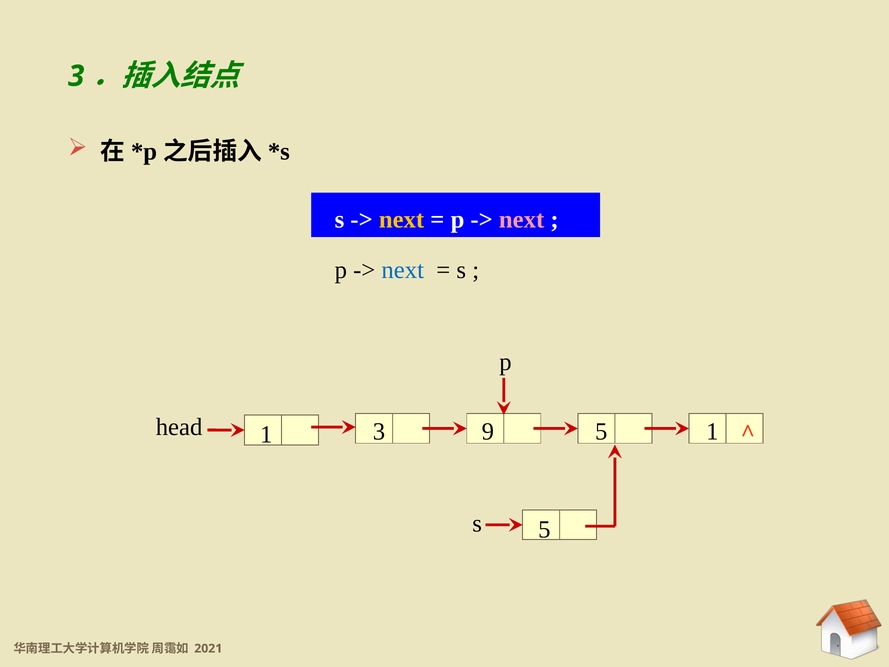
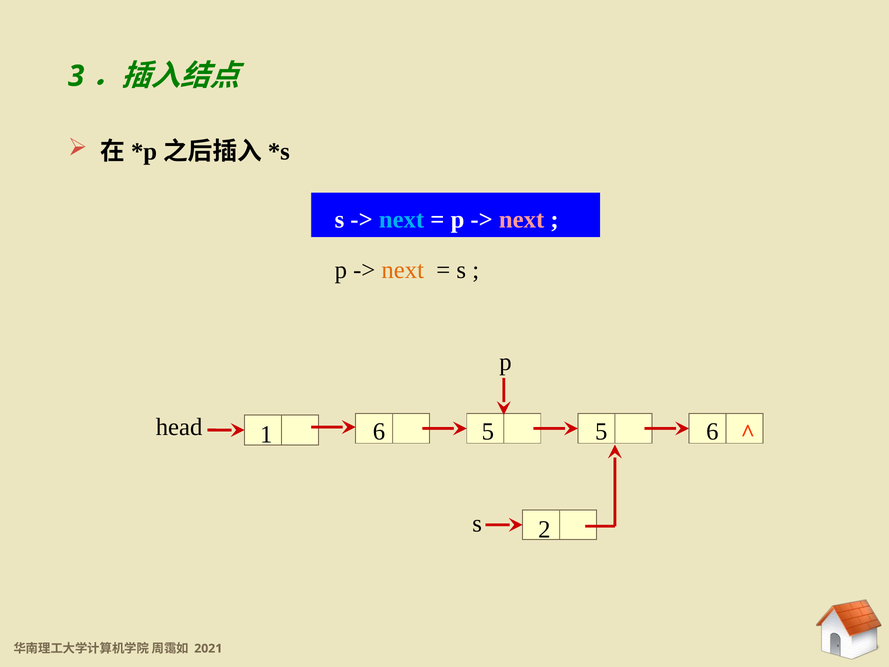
next colour: yellow -> light blue (402, 219)
next colour: blue -> orange (403, 270)
head 9: 9 -> 5 (488, 432)
1: 1 -> 6 (712, 432)
1 3: 3 -> 6 (379, 432)
s 5: 5 -> 2 (544, 529)
